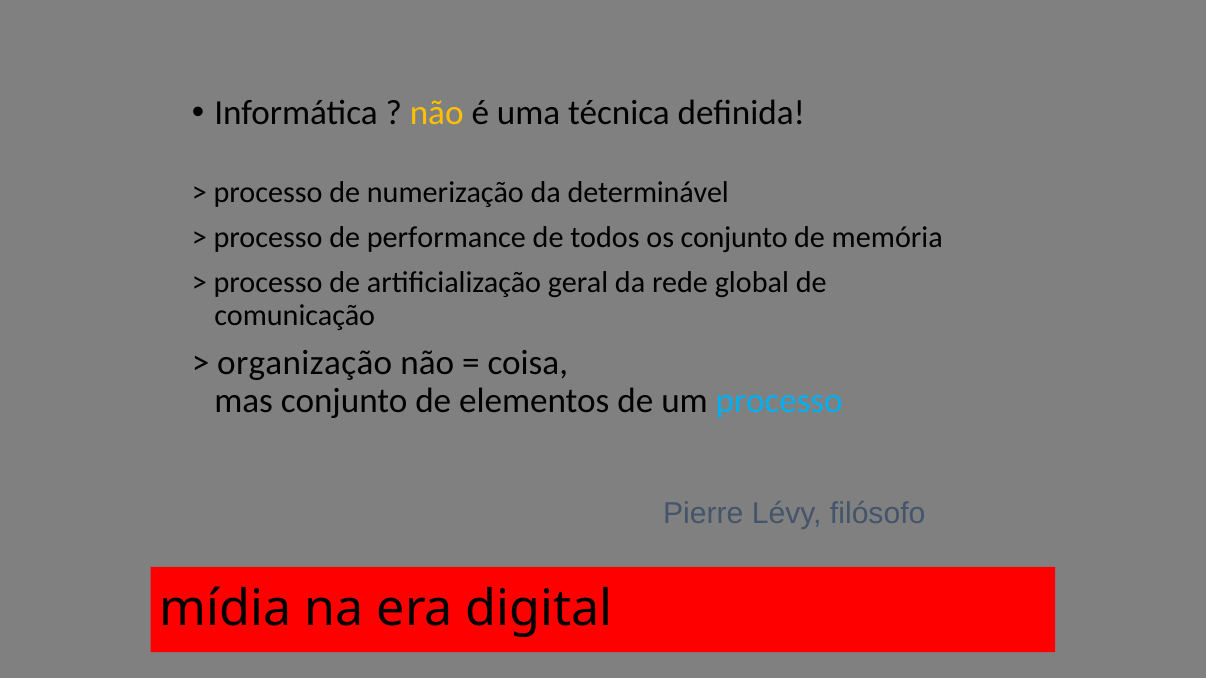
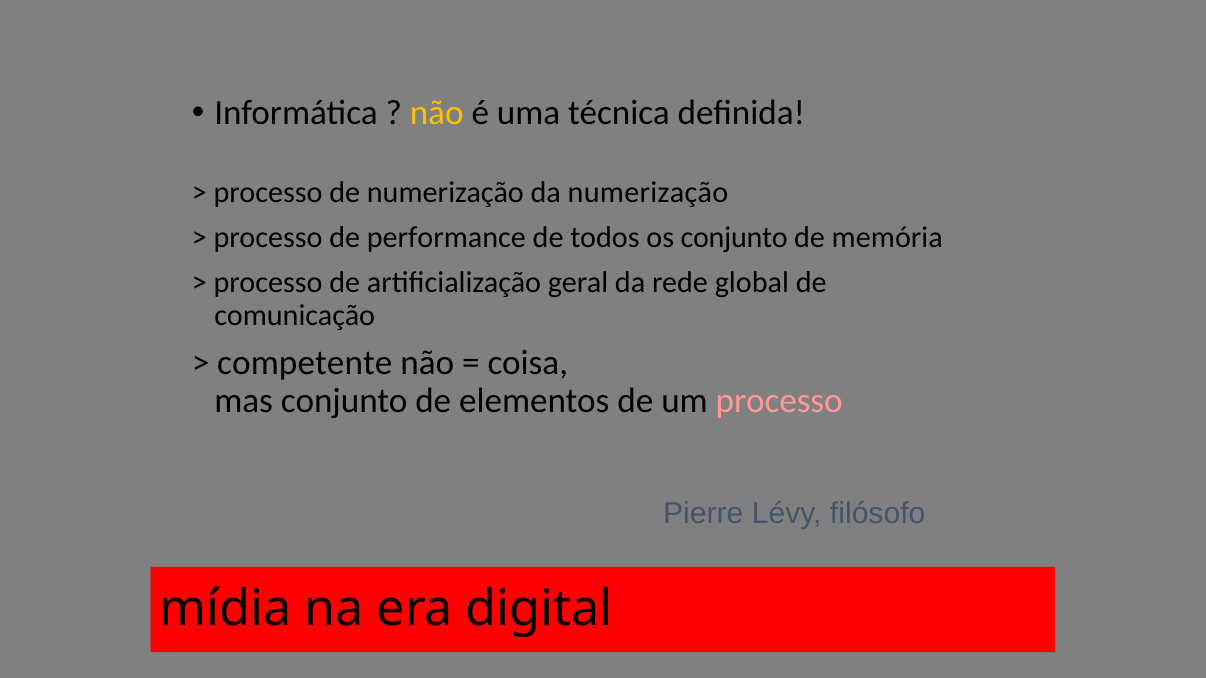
da determinável: determinável -> numerização (648, 193)
organização: organização -> competente (305, 363)
processo colour: light blue -> pink (779, 401)
